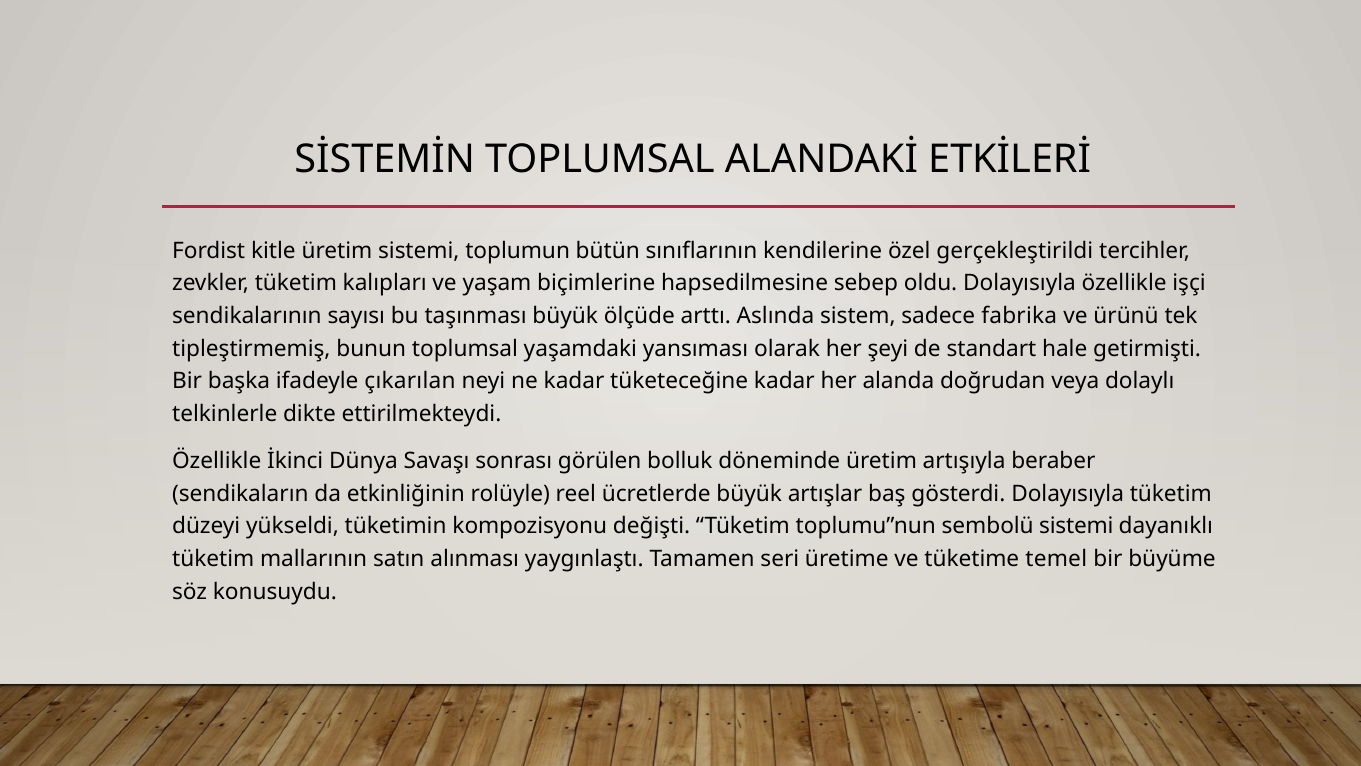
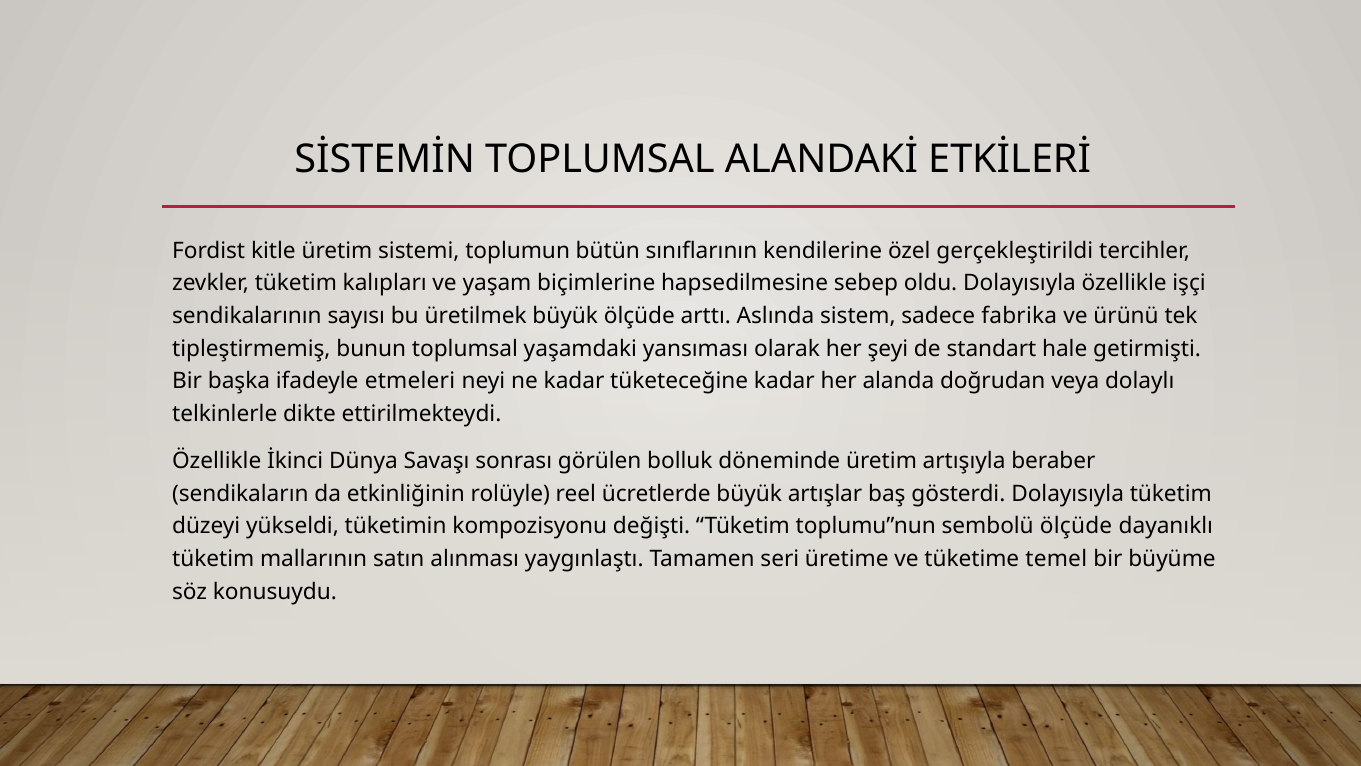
taşınması: taşınması -> üretilmek (476, 316)
çıkarılan: çıkarılan -> etmeleri (410, 381)
sembolü sistemi: sistemi -> ölçüde (1076, 526)
